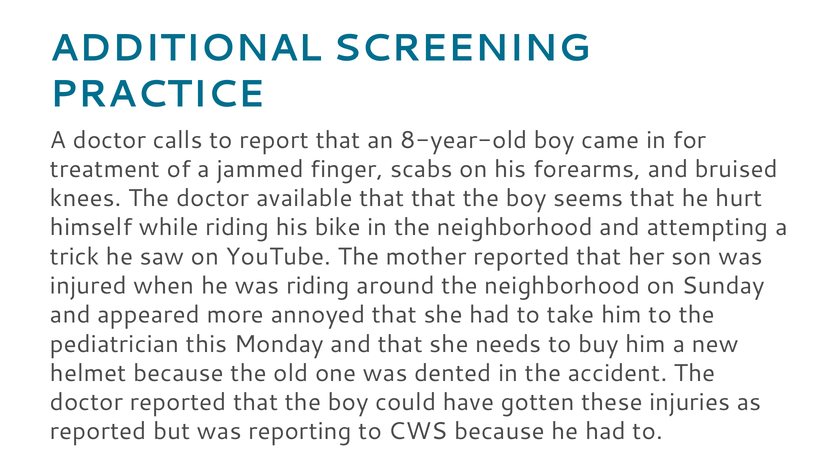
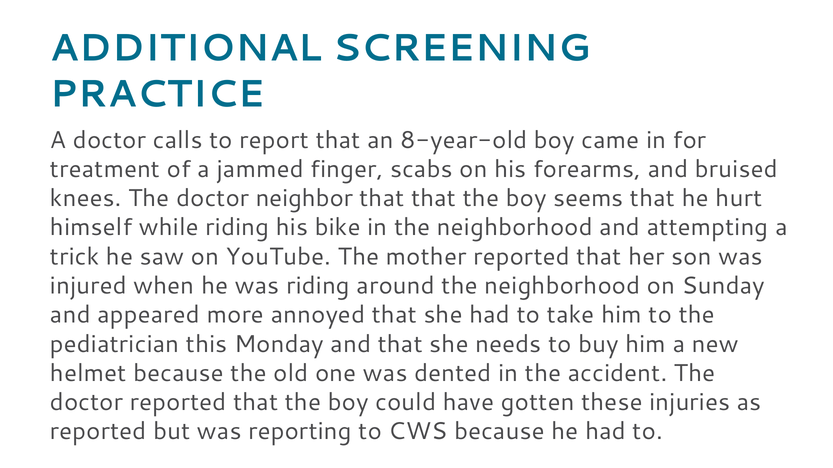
available: available -> neighbor (304, 199)
